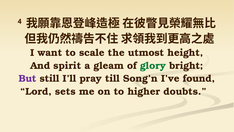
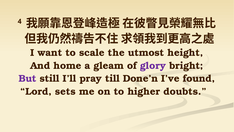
spirit: spirit -> home (67, 65)
glory colour: green -> purple (153, 65)
Song’n: Song’n -> Done’n (140, 78)
